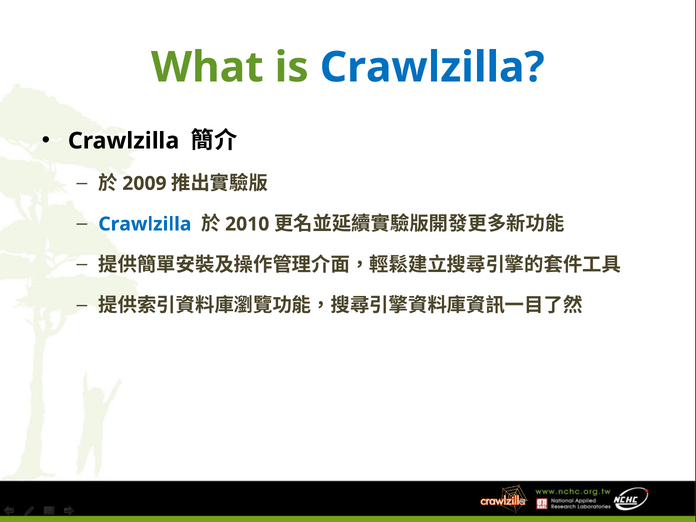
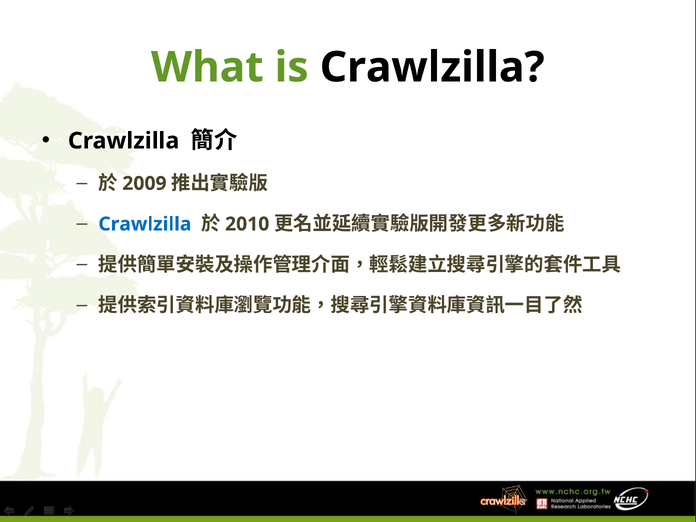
Crawlzilla colour: blue -> black (432, 67)
